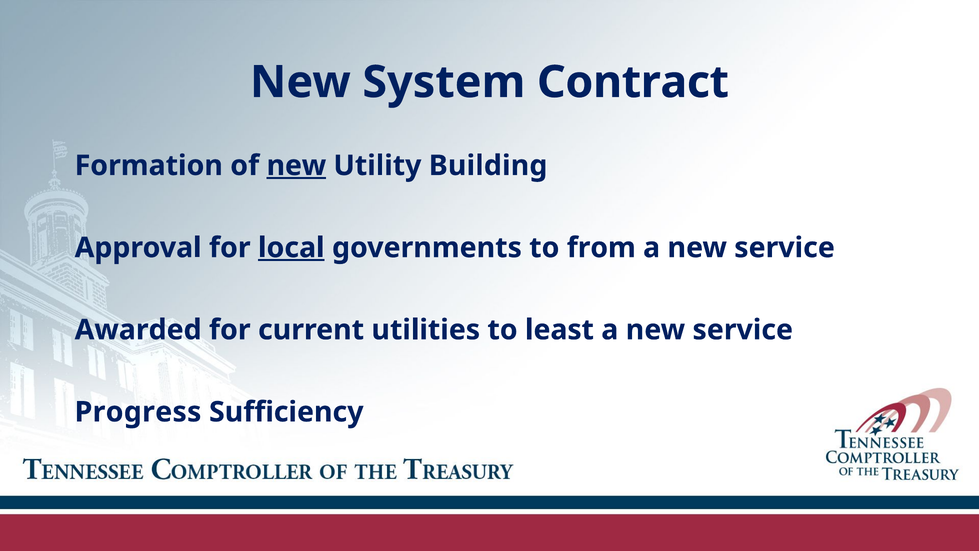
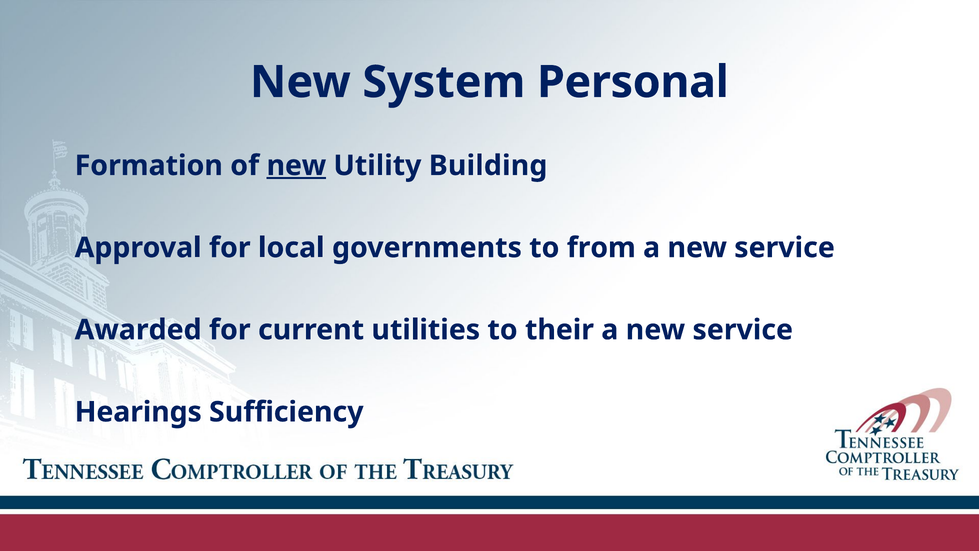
Contract: Contract -> Personal (633, 82)
local underline: present -> none (291, 248)
least: least -> their (559, 330)
Progress: Progress -> Hearings (138, 412)
